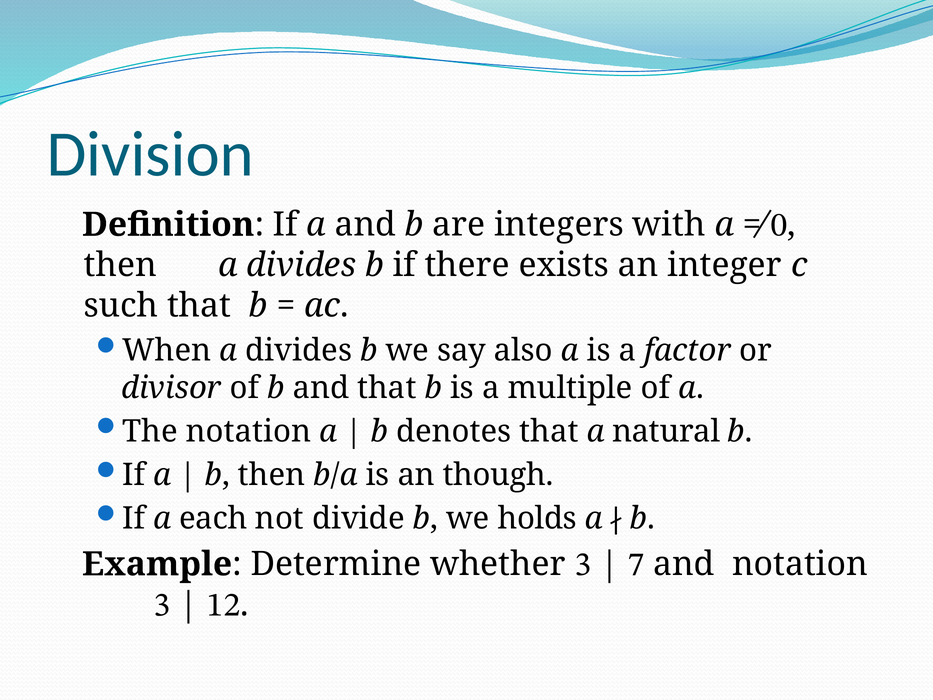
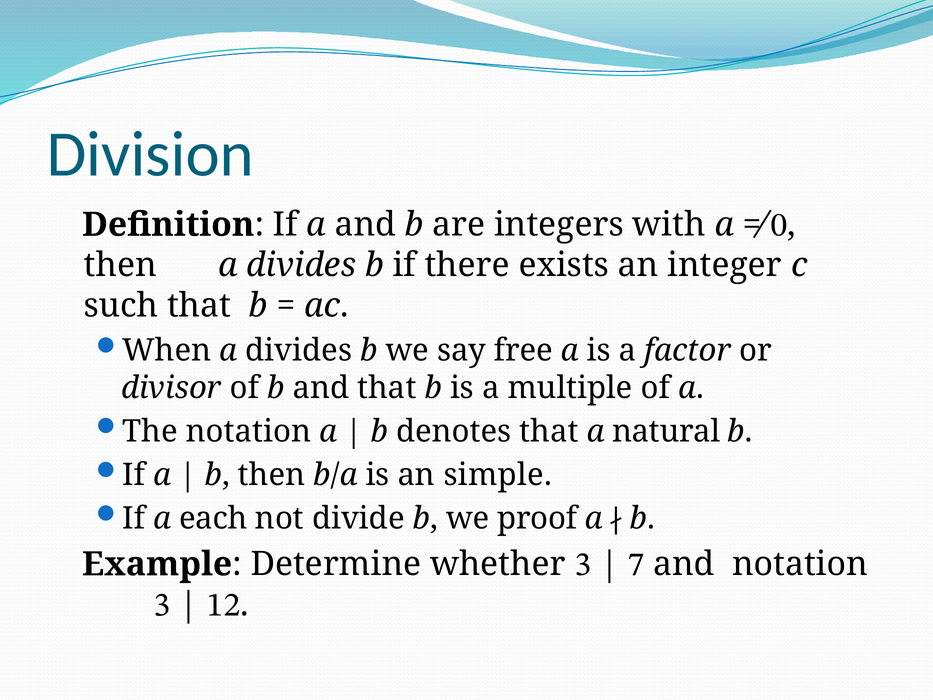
also: also -> free (523, 350)
though: though -> simple (498, 475)
holds: holds -> proof (537, 518)
